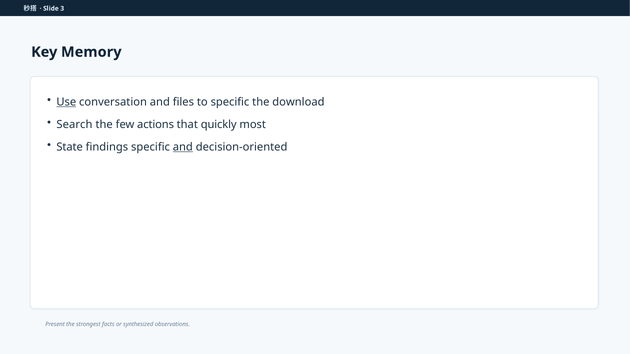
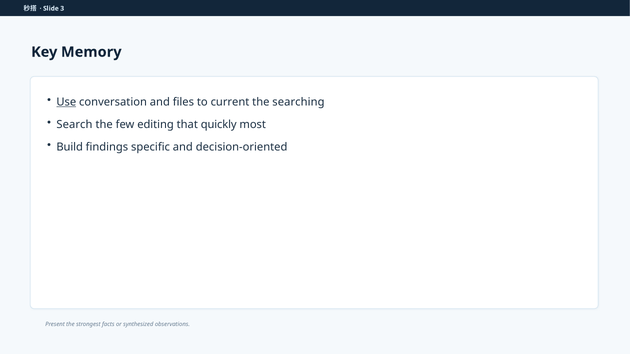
to specific: specific -> current (230, 102)
download: download -> searching (298, 102)
actions: actions -> editing (156, 125)
State: State -> Build (70, 147)
and underline: present -> none (183, 147)
